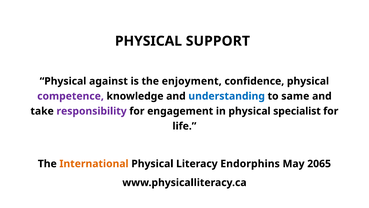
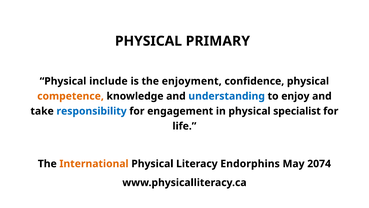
SUPPORT: SUPPORT -> PRIMARY (218, 41)
against: against -> include (108, 81)
competence colour: purple -> orange (71, 96)
same: same -> enjoy (295, 96)
responsibility colour: purple -> blue (92, 111)
2065: 2065 -> 2074 (319, 163)
